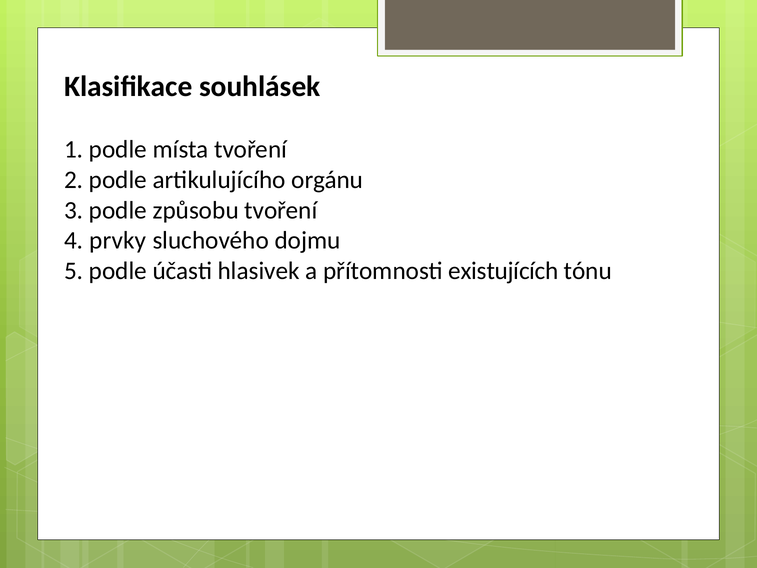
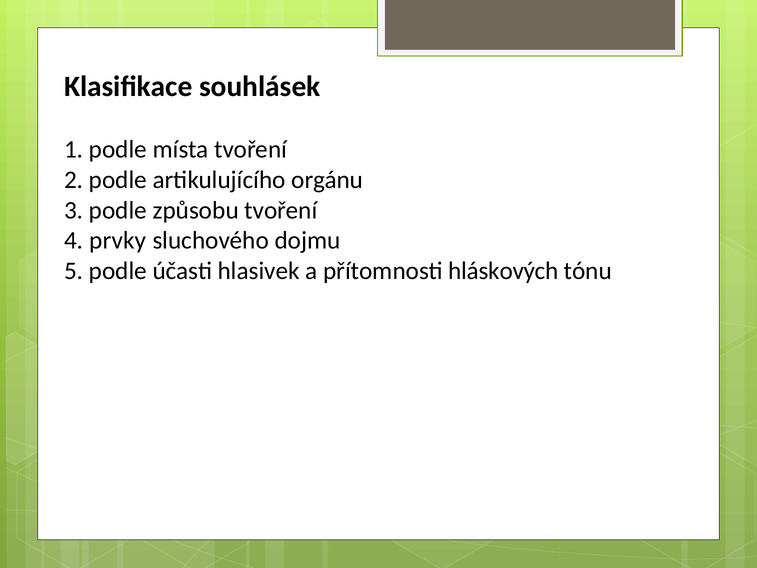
existujících: existujících -> hláskových (504, 271)
